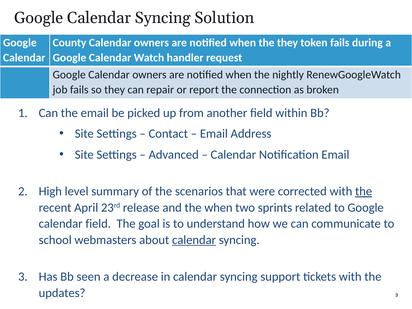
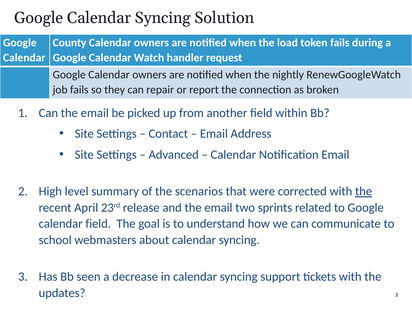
the they: they -> load (287, 43)
and the when: when -> email (218, 208)
calendar underline: present -> none (194, 240)
